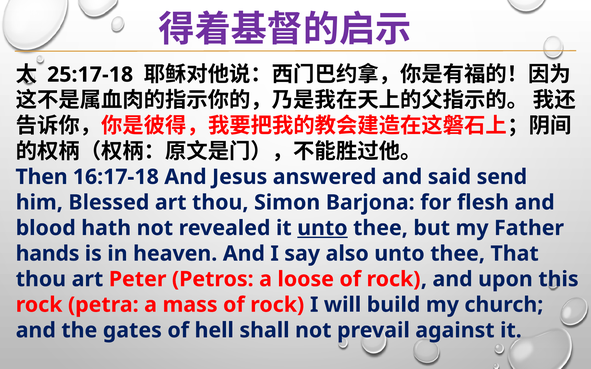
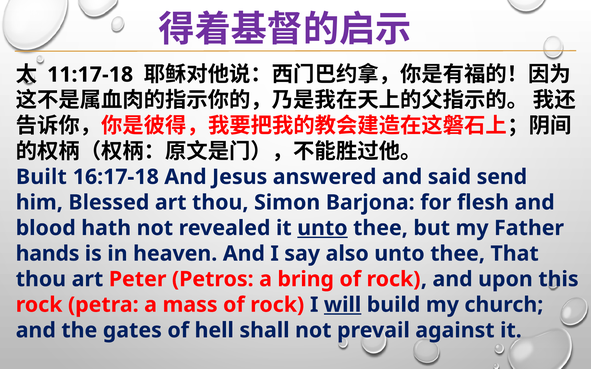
25:17-18: 25:17-18 -> 11:17-18 (90, 75)
Then: Then -> Built (41, 177)
loose: loose -> bring (306, 279)
will underline: none -> present (343, 305)
